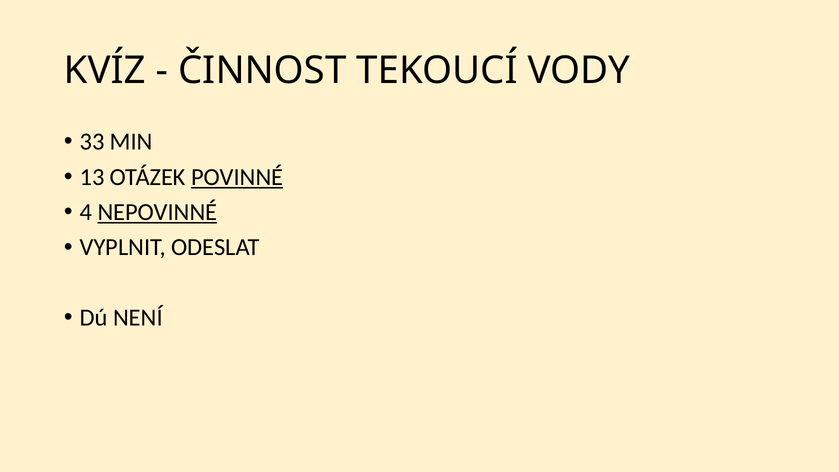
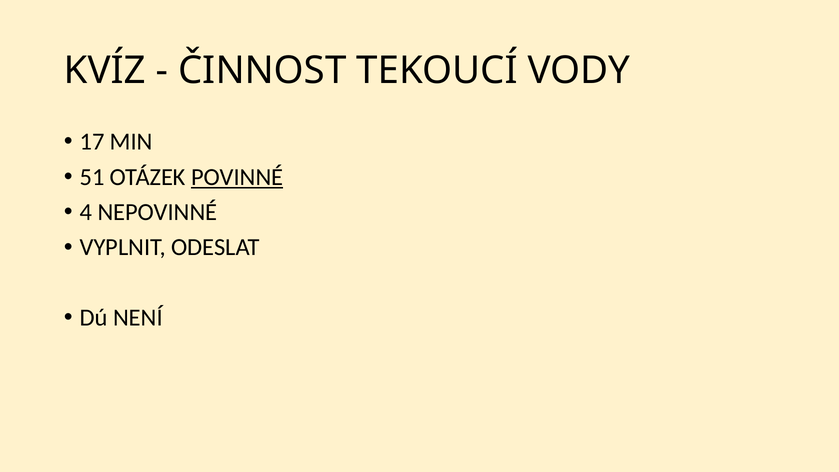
33: 33 -> 17 (92, 142)
13: 13 -> 51 (92, 177)
NEPOVINNÉ underline: present -> none (157, 212)
